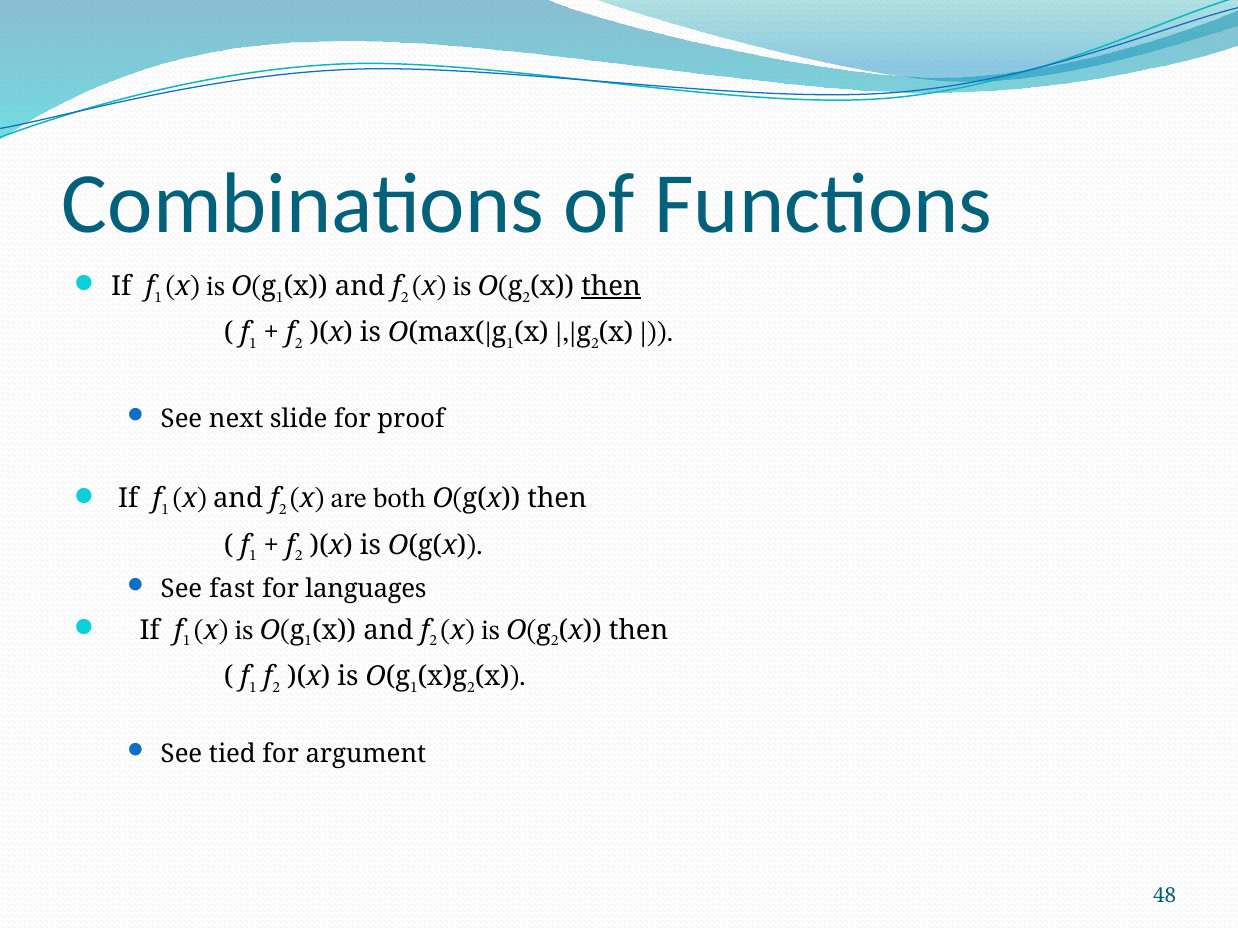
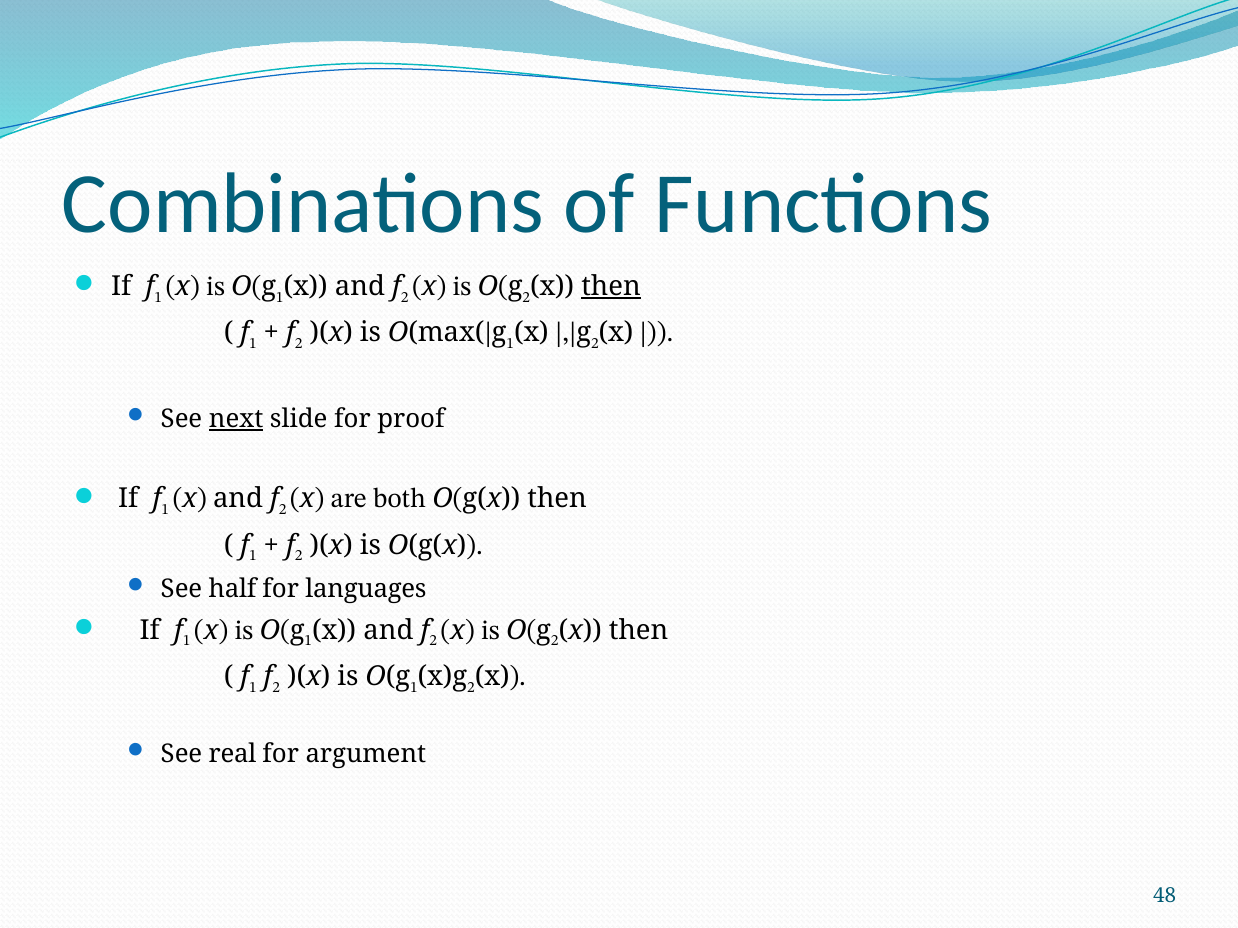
next underline: none -> present (236, 419)
fast: fast -> half (232, 590)
tied: tied -> real (232, 754)
